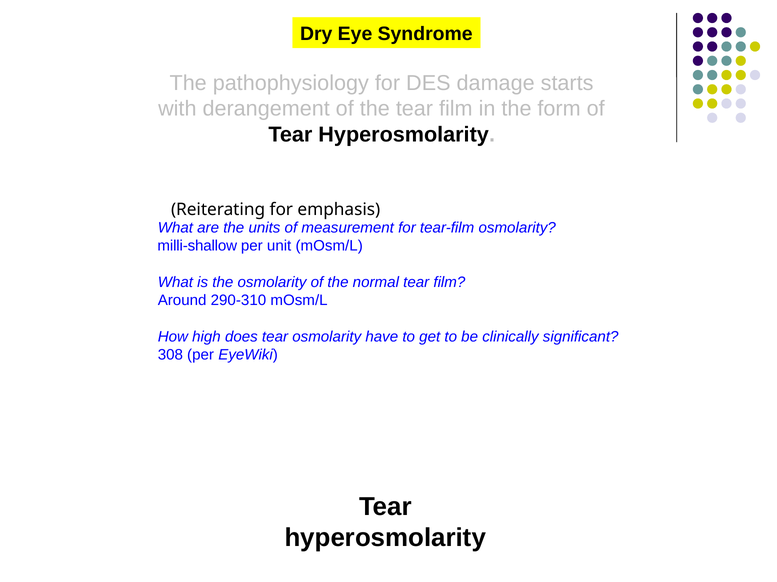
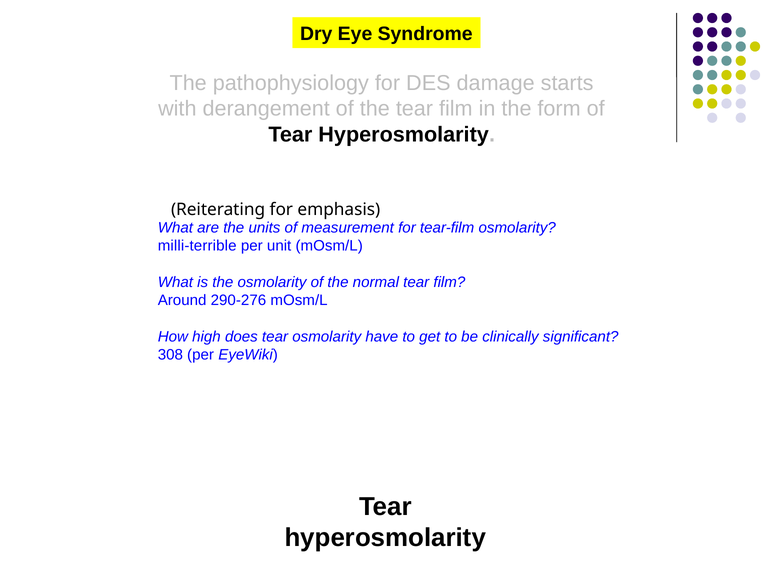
milli-shallow: milli-shallow -> milli-terrible (197, 246)
290-310: 290-310 -> 290-276 (238, 301)
